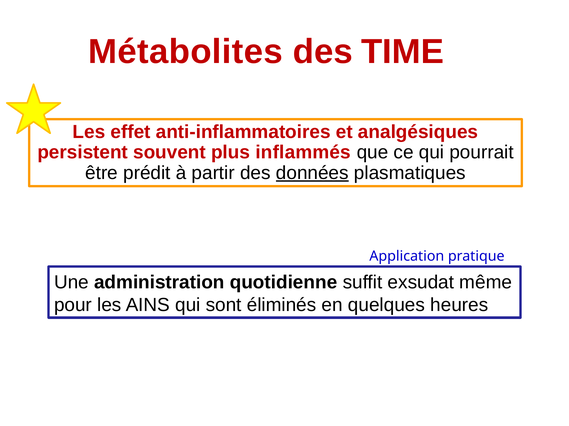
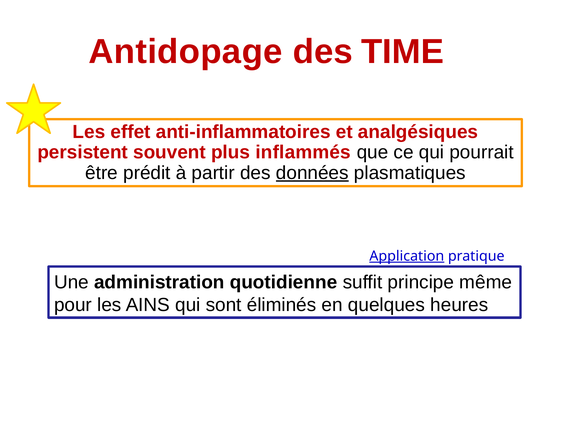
Métabolites: Métabolites -> Antidopage (185, 52)
Application underline: none -> present (407, 256)
exsudat: exsudat -> principe (421, 283)
